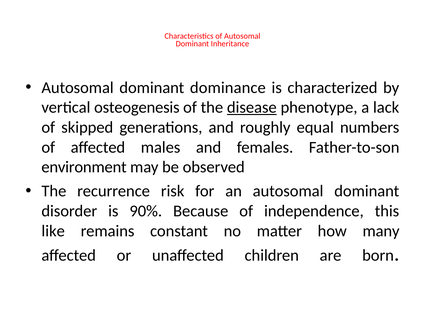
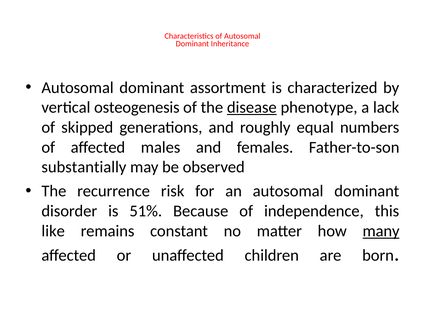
dominance: dominance -> assortment (228, 88)
environment: environment -> substantially (84, 167)
90%: 90% -> 51% (146, 211)
many underline: none -> present (381, 231)
